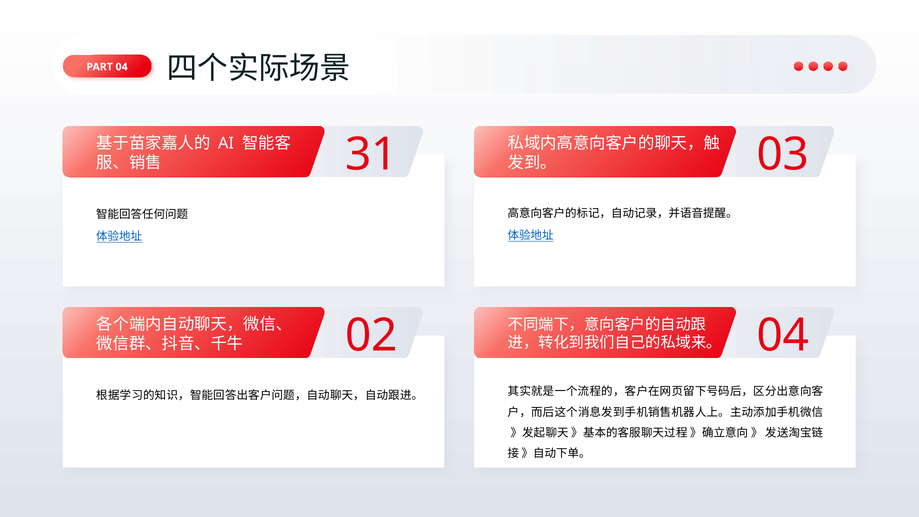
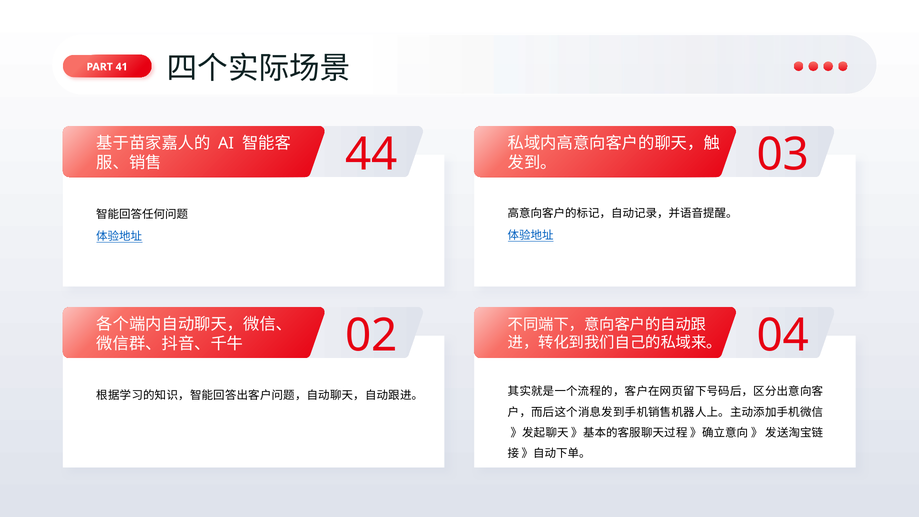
PART 04: 04 -> 41 (122, 67)
31: 31 -> 44 (372, 155)
